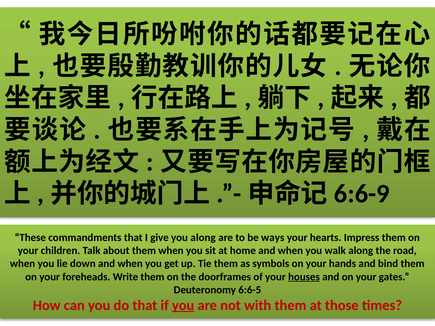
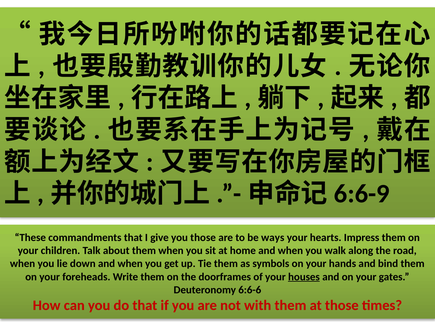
you along: along -> those (203, 238)
6:6-5: 6:6-5 -> 6:6-6 (250, 290)
you underline: present -> none (183, 306)
